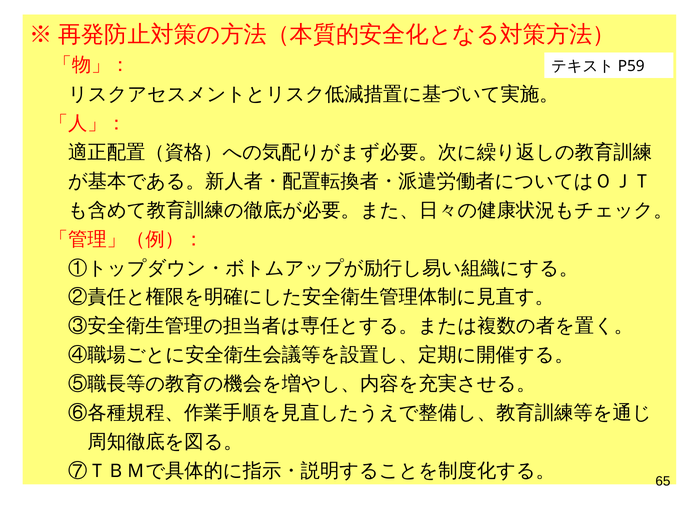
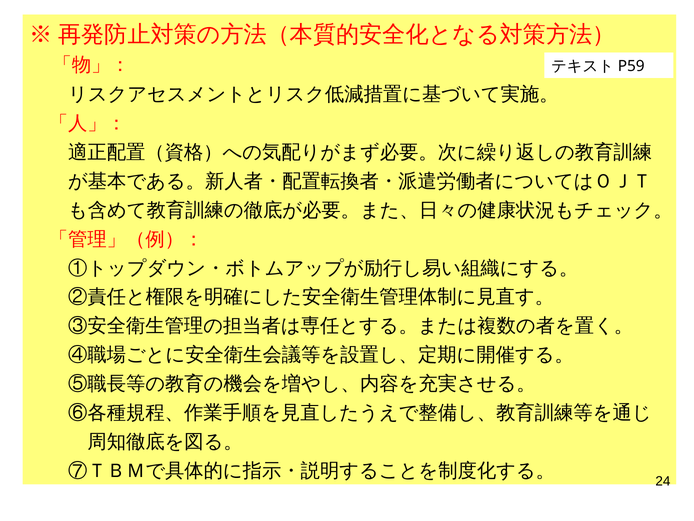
65: 65 -> 24 (663, 481)
